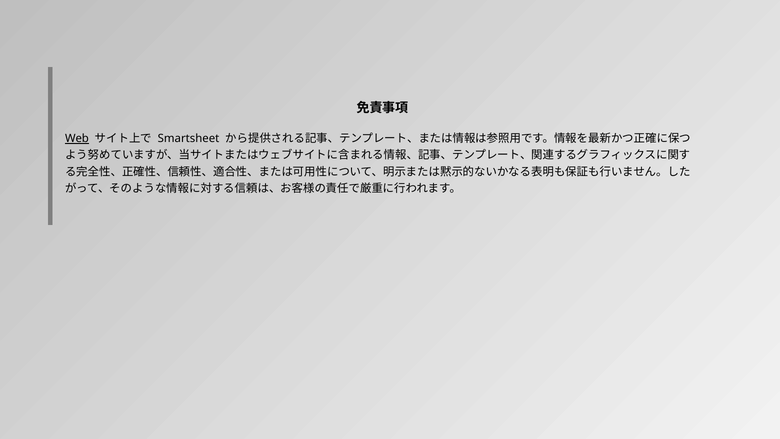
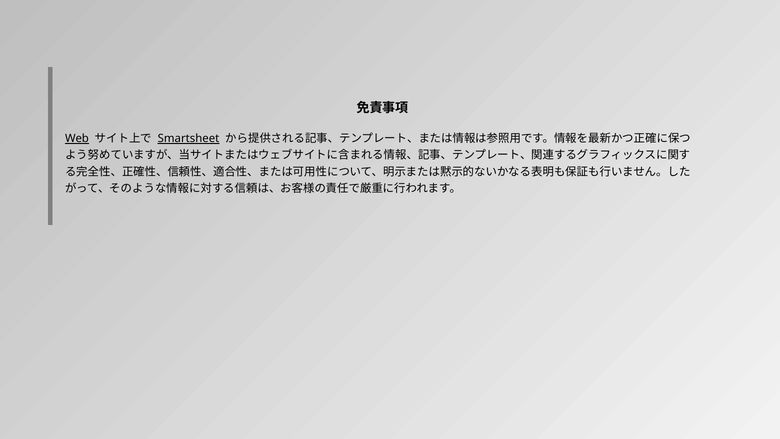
Smartsheet underline: none -> present (189, 138)
